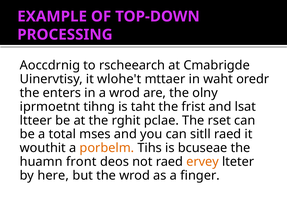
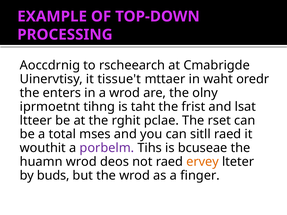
wlohe't: wlohe't -> tissue't (119, 79)
porbelm colour: orange -> purple (107, 148)
huamn front: front -> wrod (81, 162)
here: here -> buds (53, 176)
